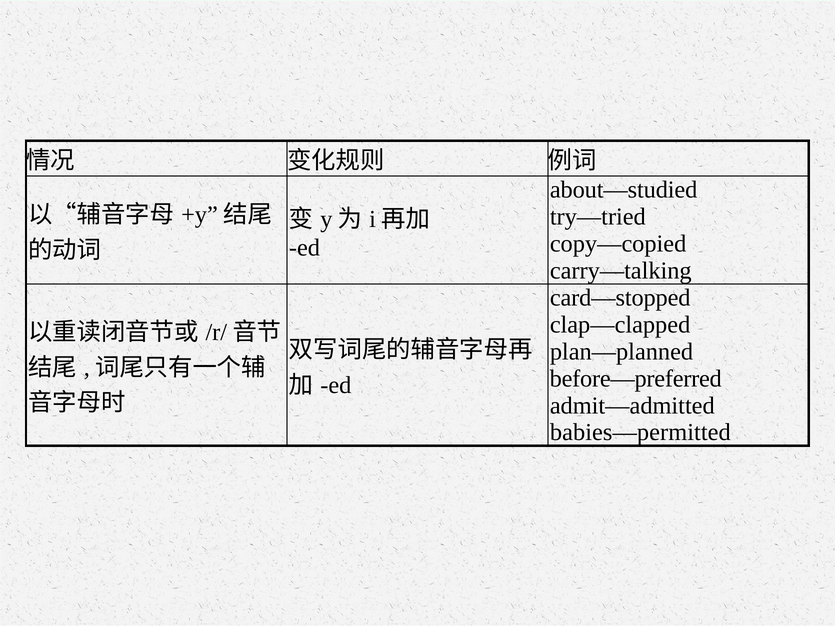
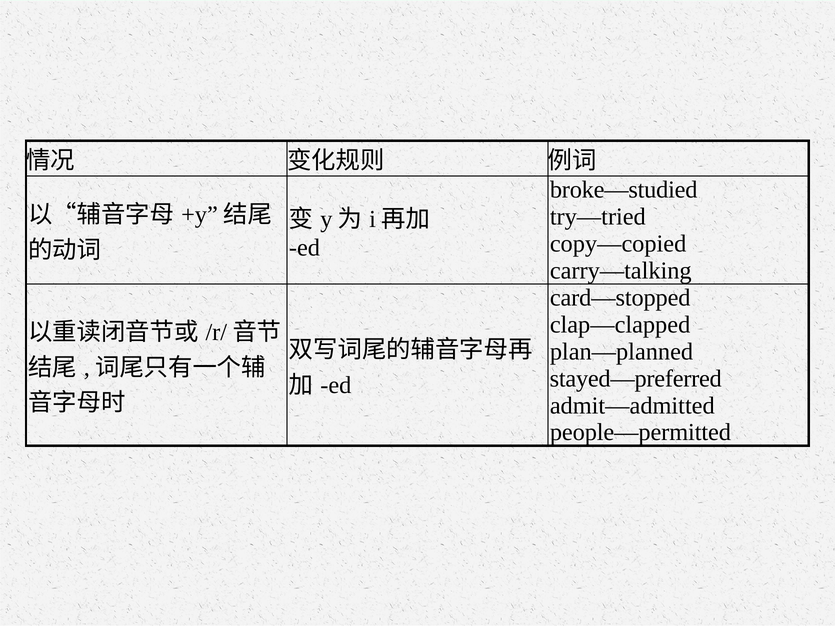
about—studied: about—studied -> broke—studied (624, 190)
before—preferred: before—preferred -> stayed—preferred (636, 379)
babies—permitted: babies—permitted -> people—permitted (640, 433)
